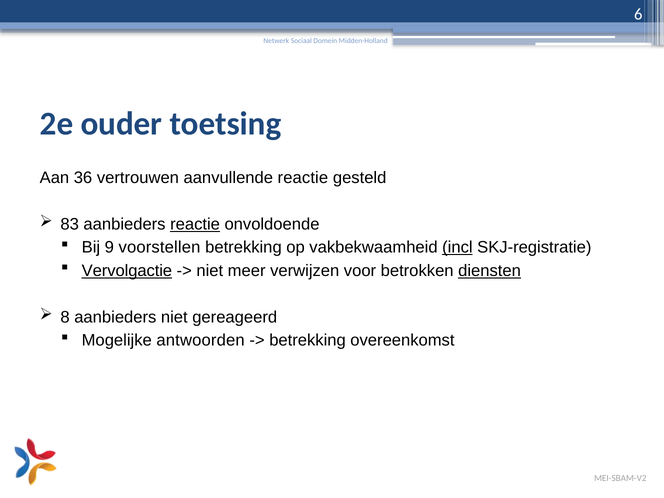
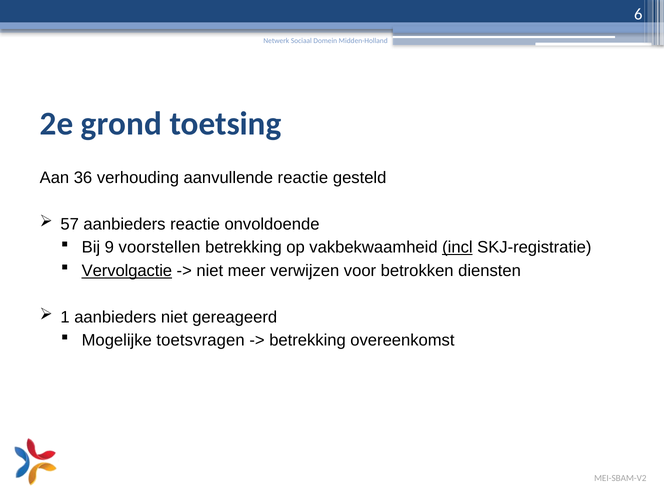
ouder: ouder -> grond (121, 124)
vertrouwen: vertrouwen -> verhouding (138, 178)
83: 83 -> 57 (70, 224)
reactie underline: present -> none (195, 224)
diensten underline: present -> none (490, 271)
8: 8 -> 1 (65, 317)
antwoorden: antwoorden -> toetsvragen (201, 340)
